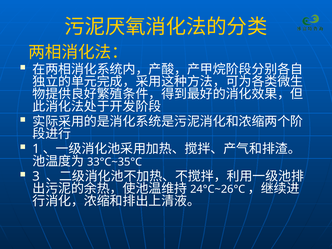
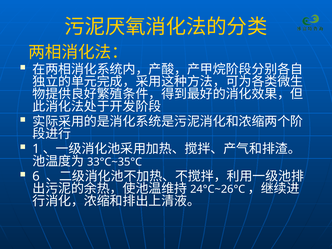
3: 3 -> 6 (36, 176)
